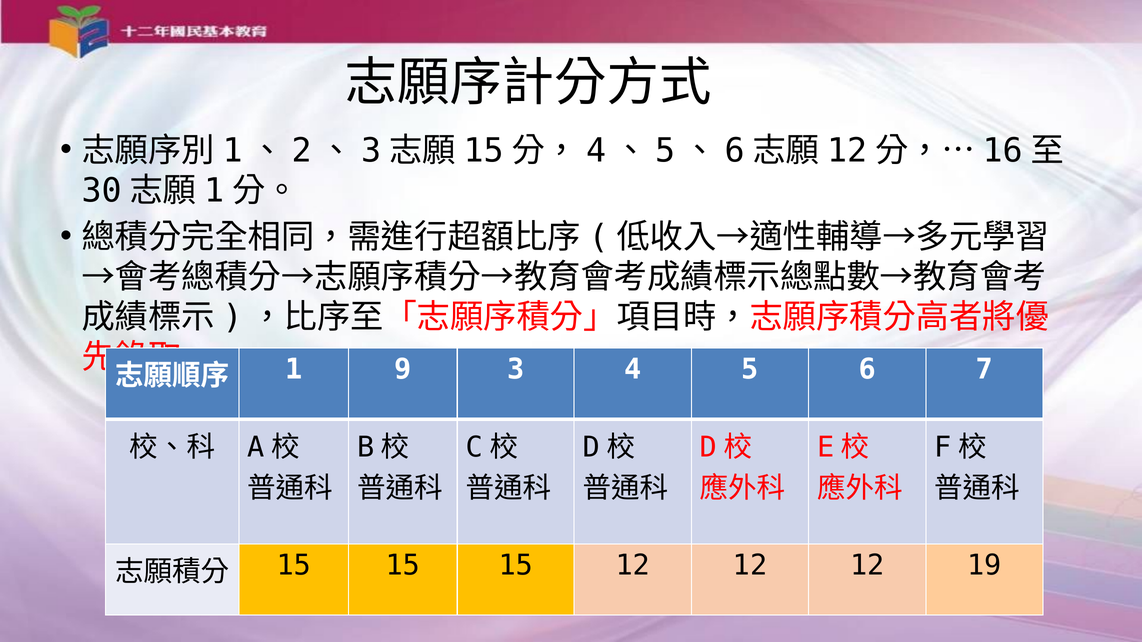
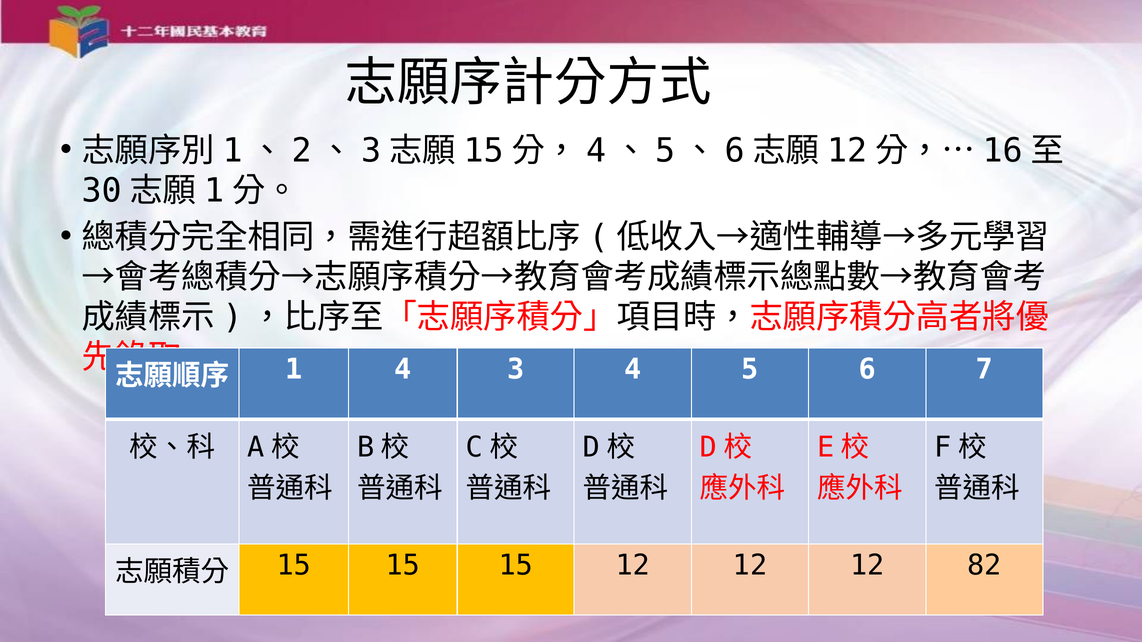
1 9: 9 -> 4 (403, 370)
19: 19 -> 82 (984, 565)
